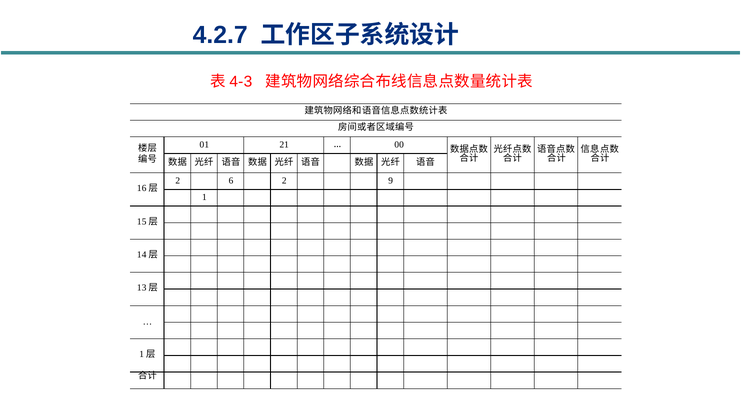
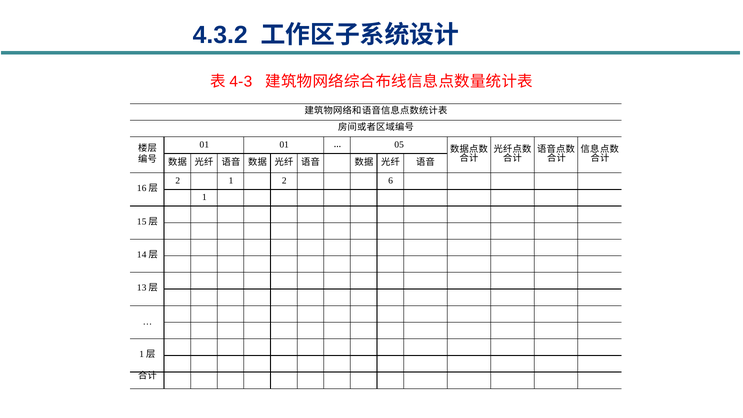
4.2.7: 4.2.7 -> 4.3.2 (220, 35)
01 21: 21 -> 01 (284, 145)
00: 00 -> 05 (399, 145)
2 6: 6 -> 1 (231, 181)
9: 9 -> 6 (391, 181)
